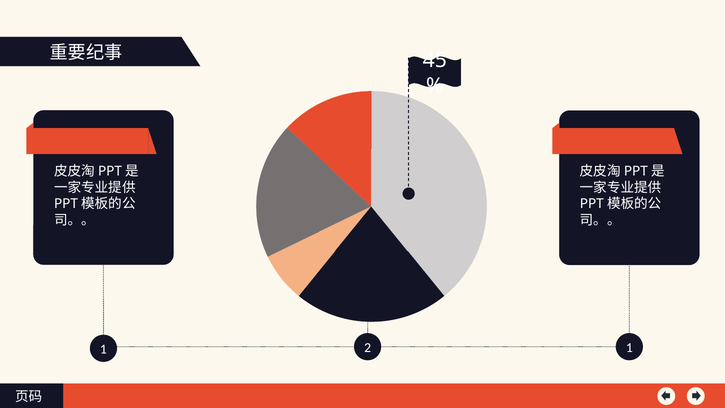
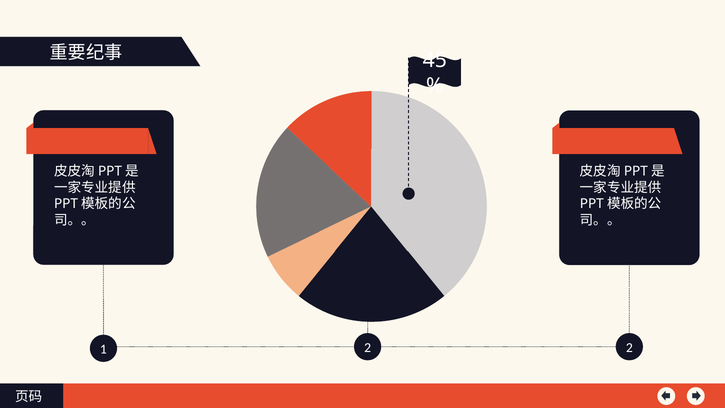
2 1: 1 -> 2 (629, 347)
